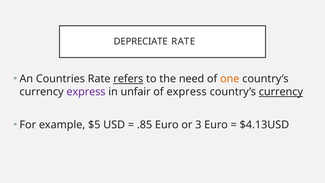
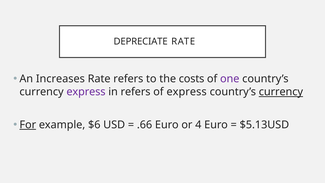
Countries: Countries -> Increases (60, 79)
refers underline: present -> none (128, 79)
need: need -> costs (192, 79)
one colour: orange -> purple (230, 79)
in unfair: unfair -> refers (136, 92)
For underline: none -> present (28, 125)
$5: $5 -> $6 (94, 125)
.85: .85 -> .66 (145, 125)
3: 3 -> 4 (198, 125)
$4.13USD: $4.13USD -> $5.13USD (264, 125)
